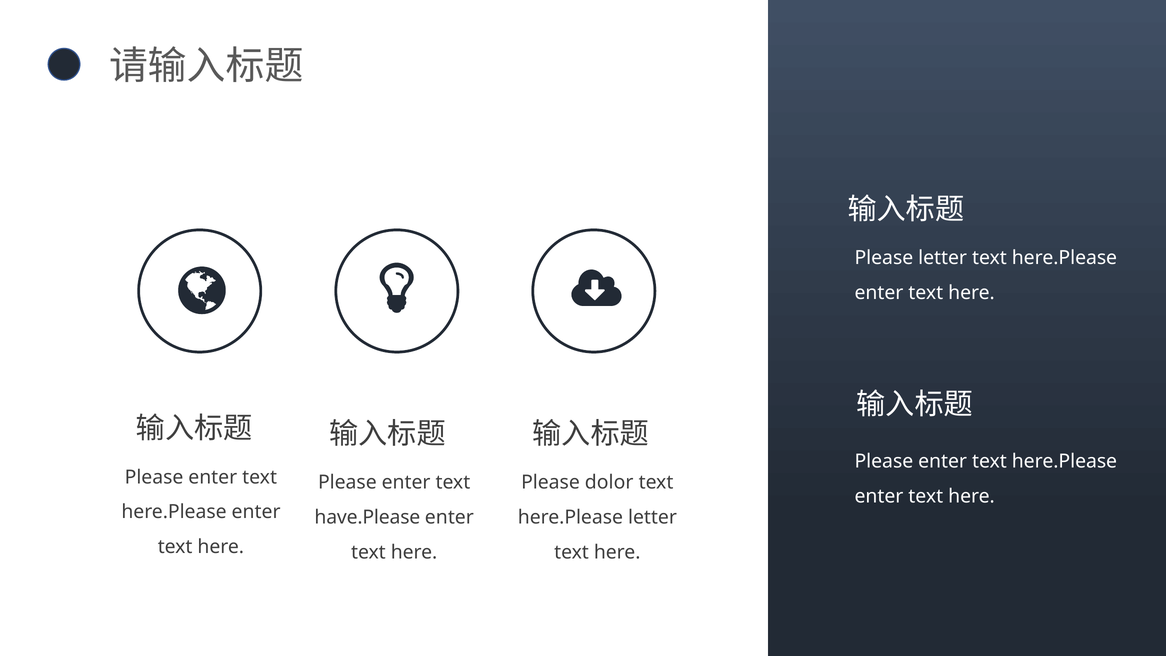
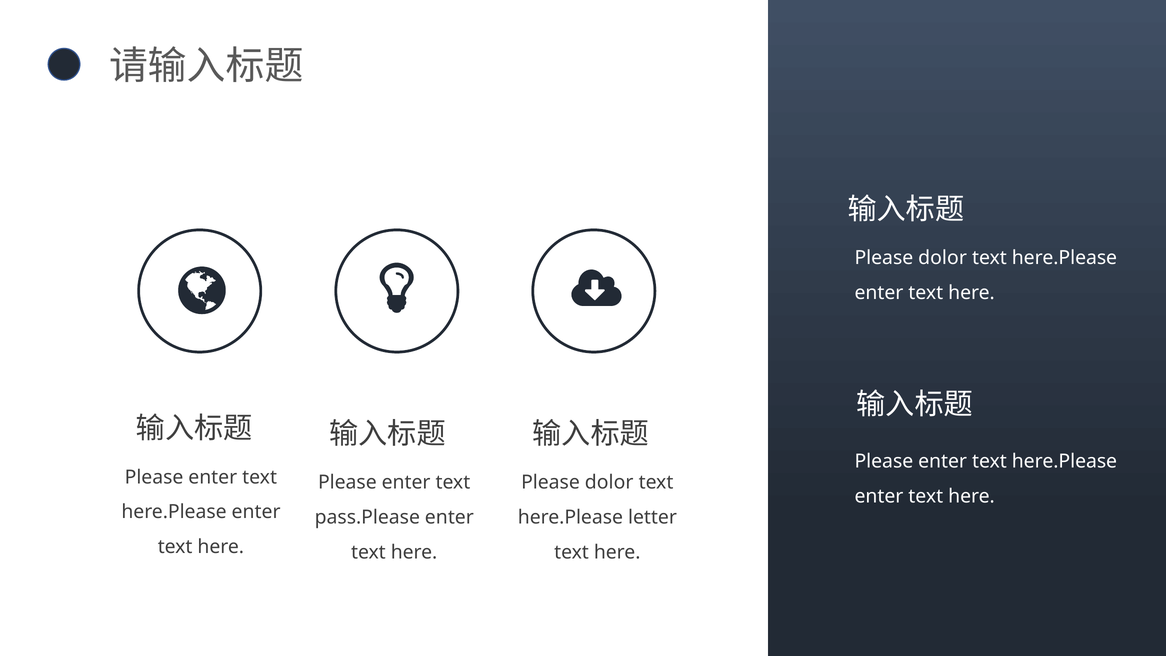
letter: letter -> dolor (943, 258)
have.Please: have.Please -> pass.Please (367, 517)
